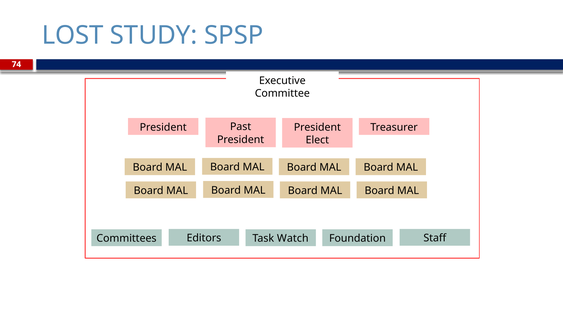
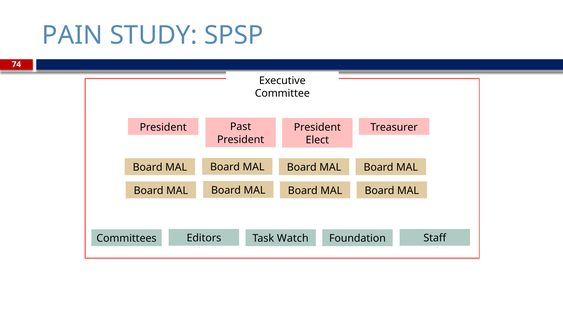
LOST: LOST -> PAIN (72, 35)
